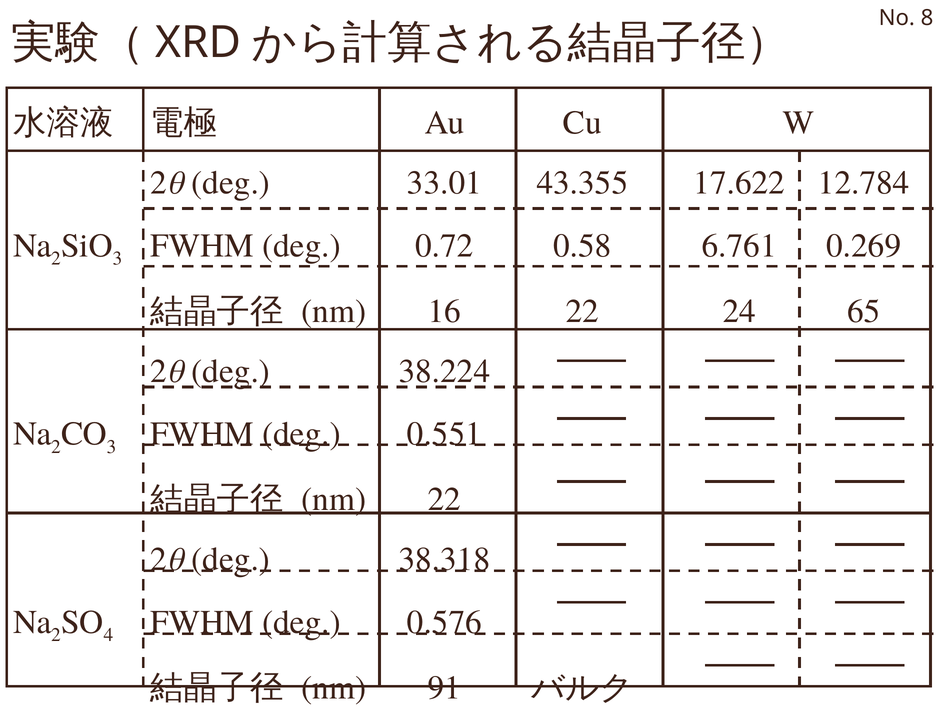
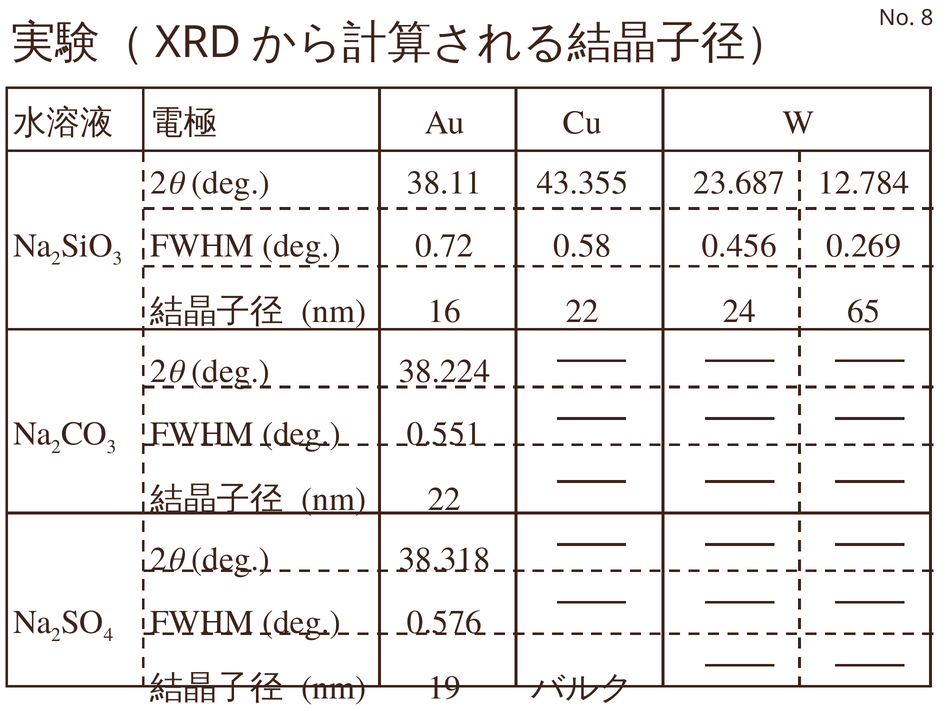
33.01: 33.01 -> 38.11 (444, 183)
17.622: 17.622 -> 23.687 (739, 183)
6.761: 6.761 -> 0.456 (739, 246)
91: 91 -> 19 (444, 688)
